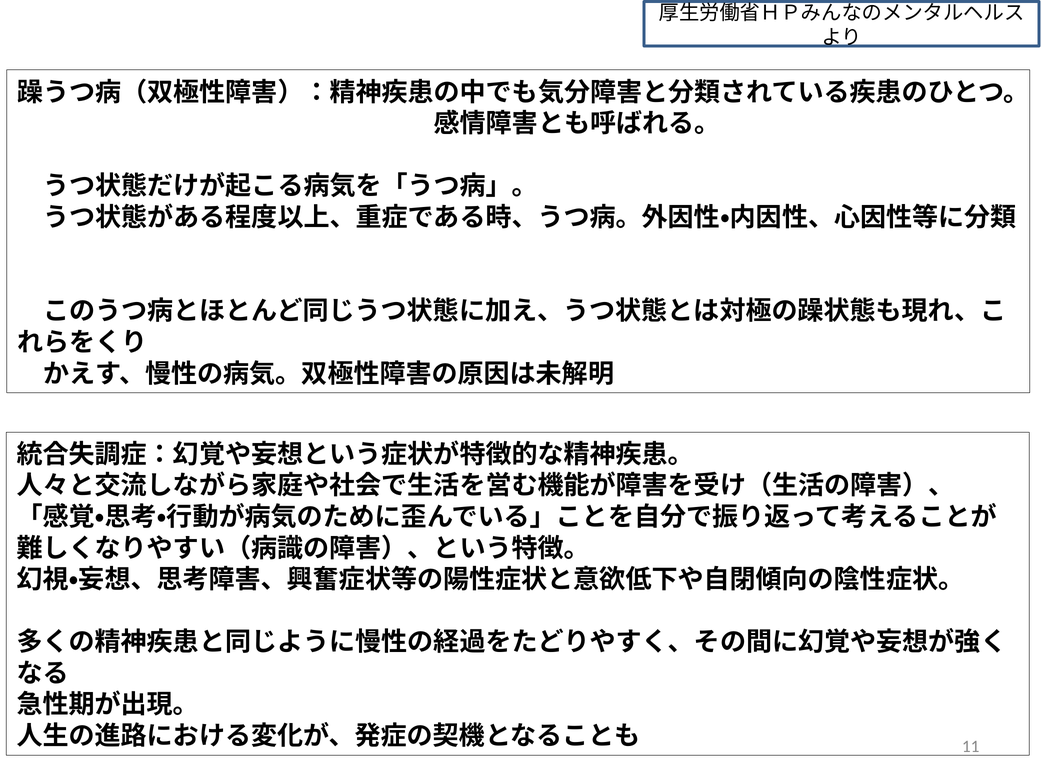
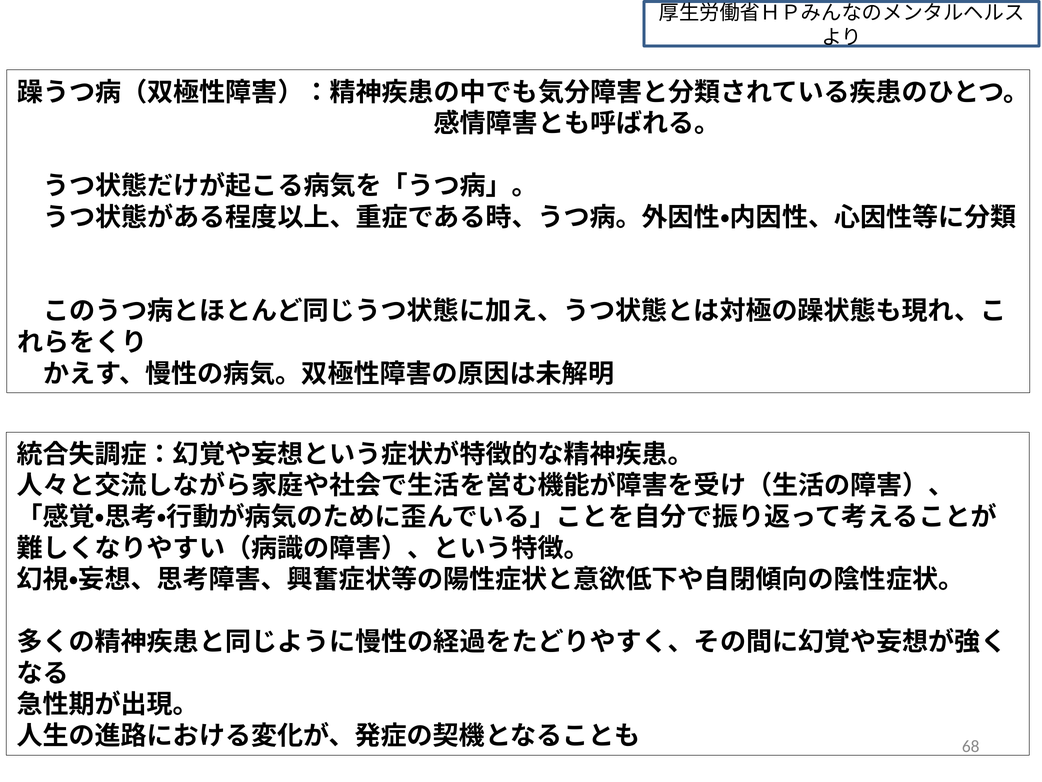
11: 11 -> 68 (971, 746)
